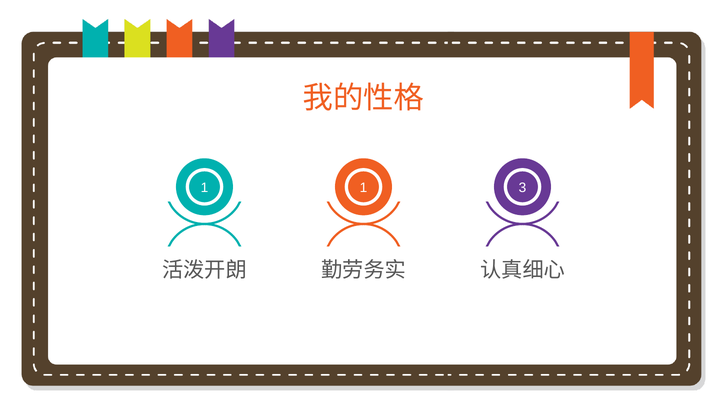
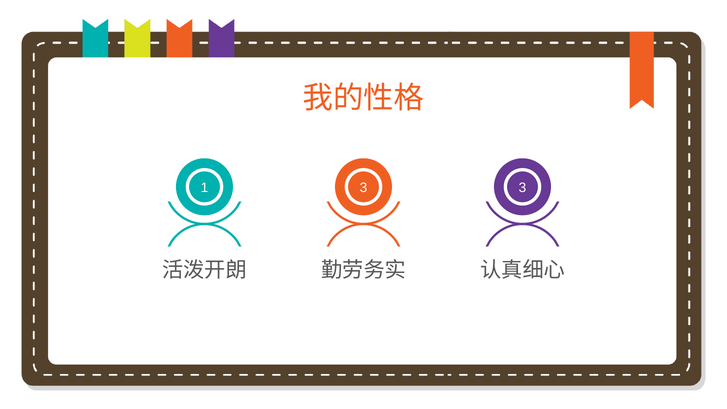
1 1: 1 -> 3 (364, 188)
